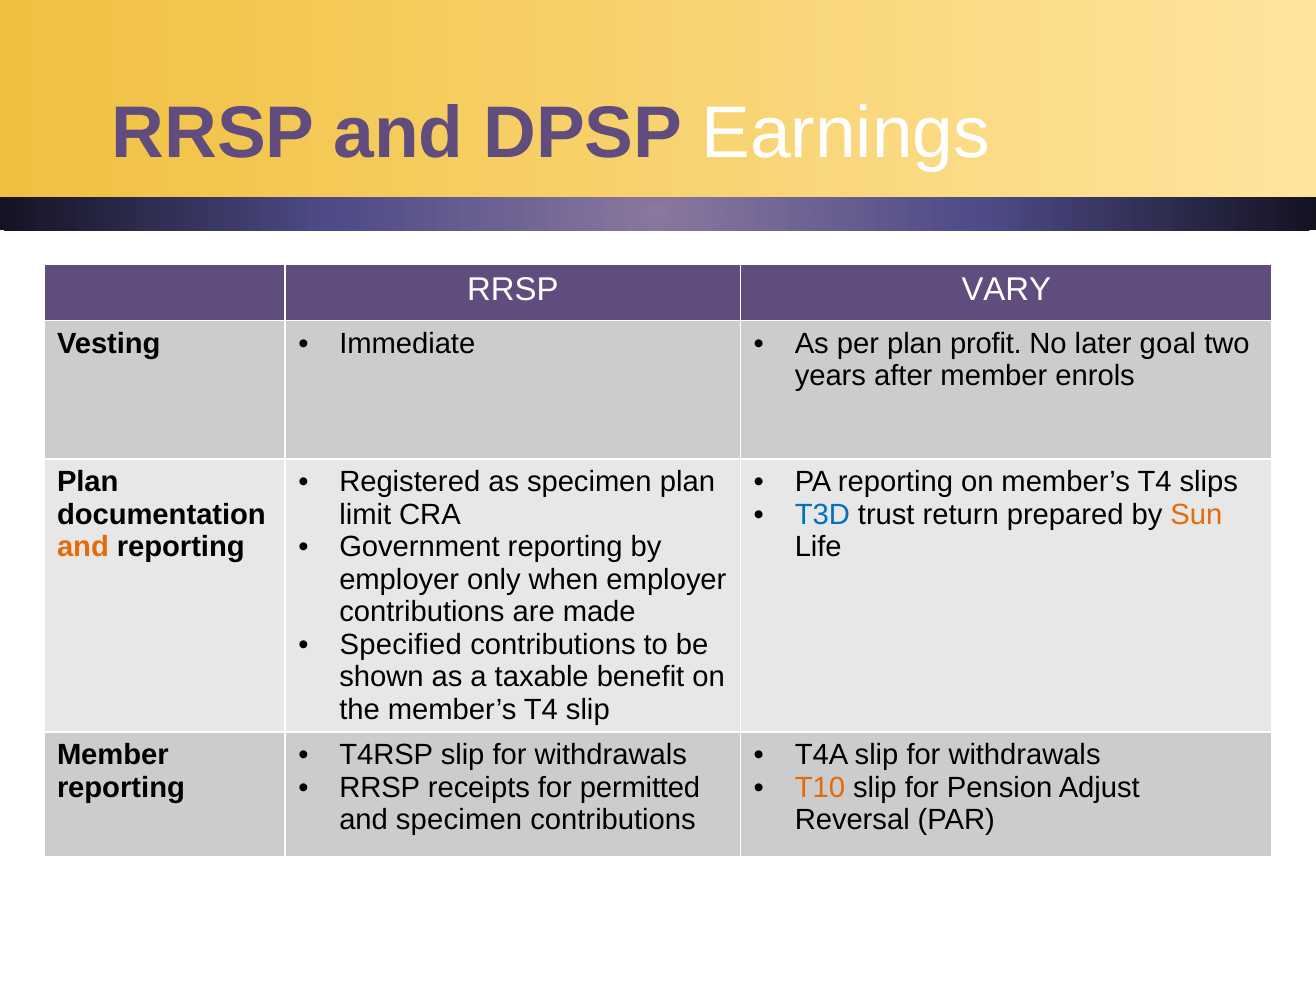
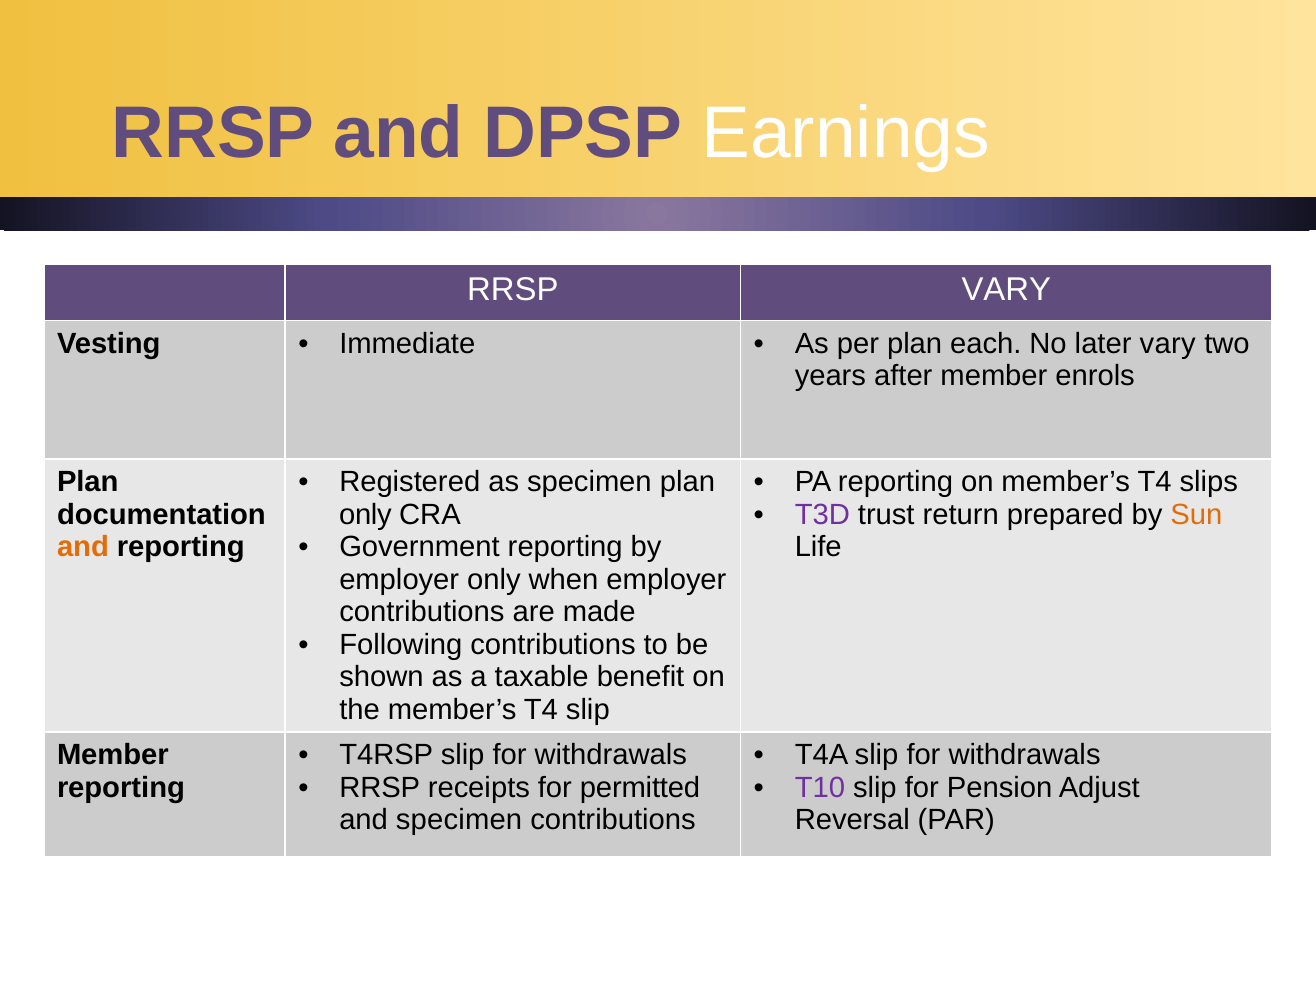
profit: profit -> each (986, 344)
later goal: goal -> vary (1168, 344)
T3D colour: blue -> purple (822, 515)
limit: limit -> only (365, 515)
Specified: Specified -> Following (401, 645)
T10 colour: orange -> purple (820, 788)
